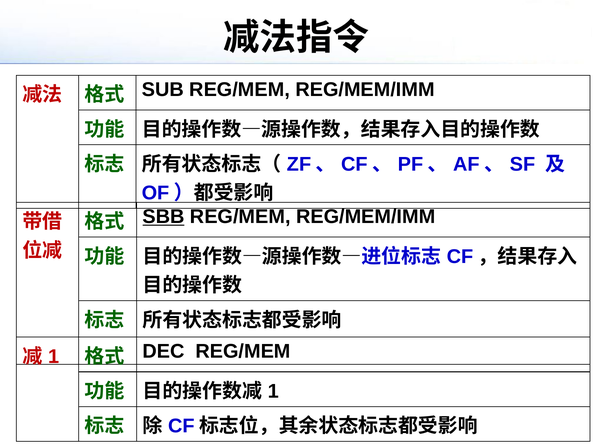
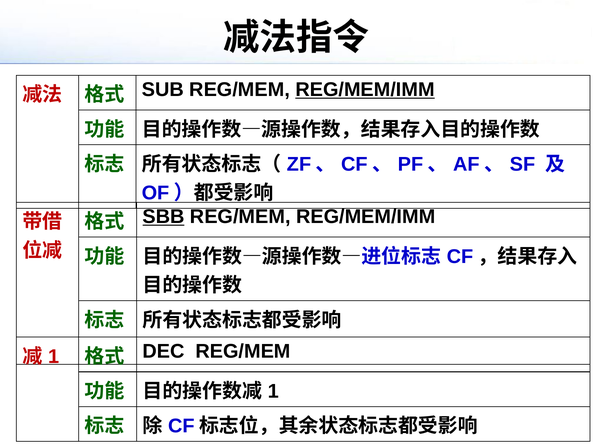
REG/MEM/IMM underline: none -> present (365, 90)
